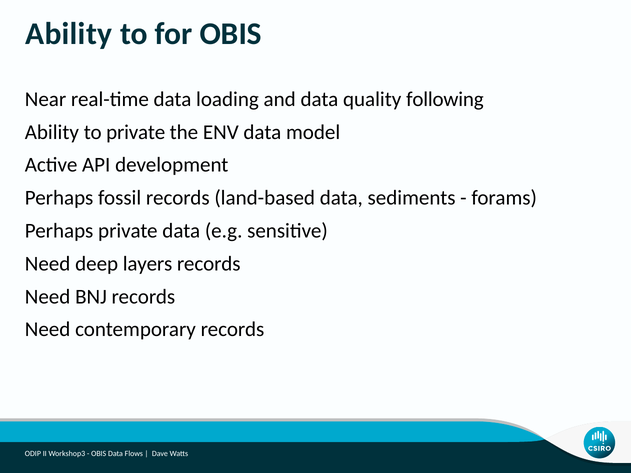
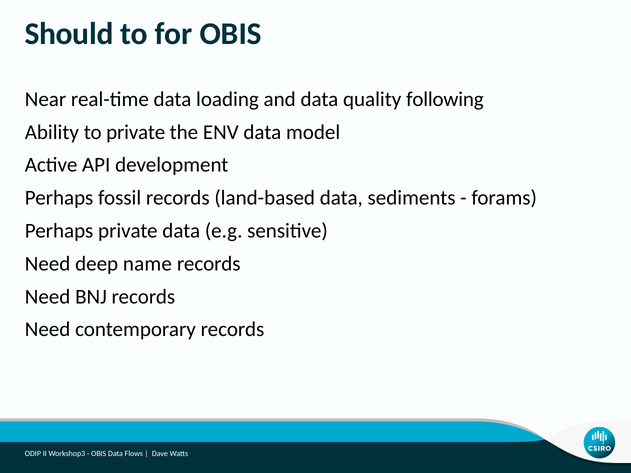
Ability: Ability -> Should (69, 34)
layers: layers -> name (147, 264)
